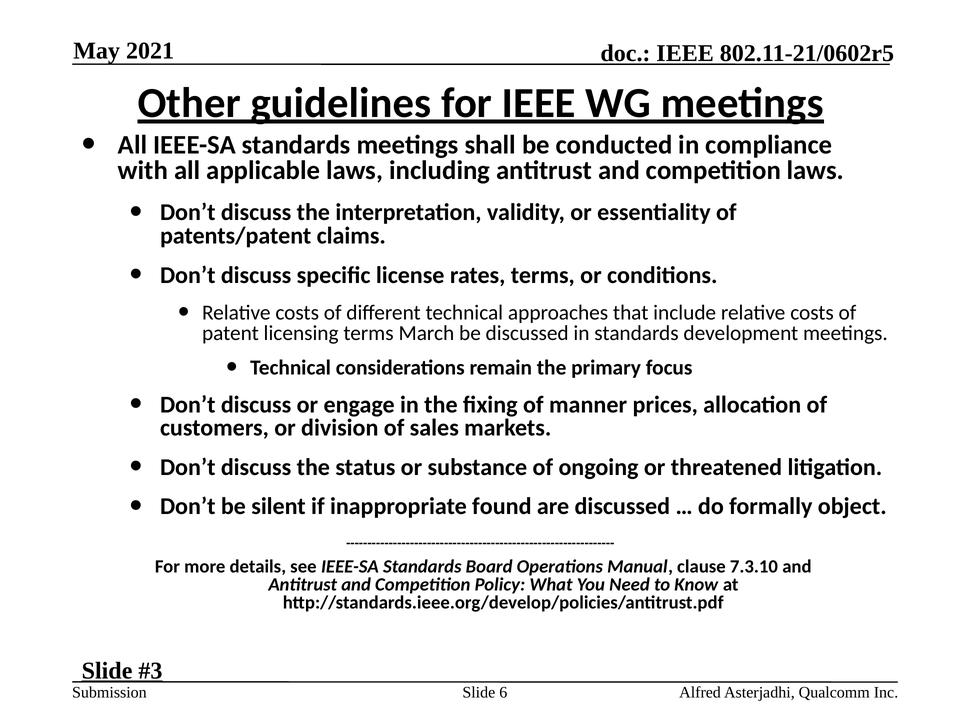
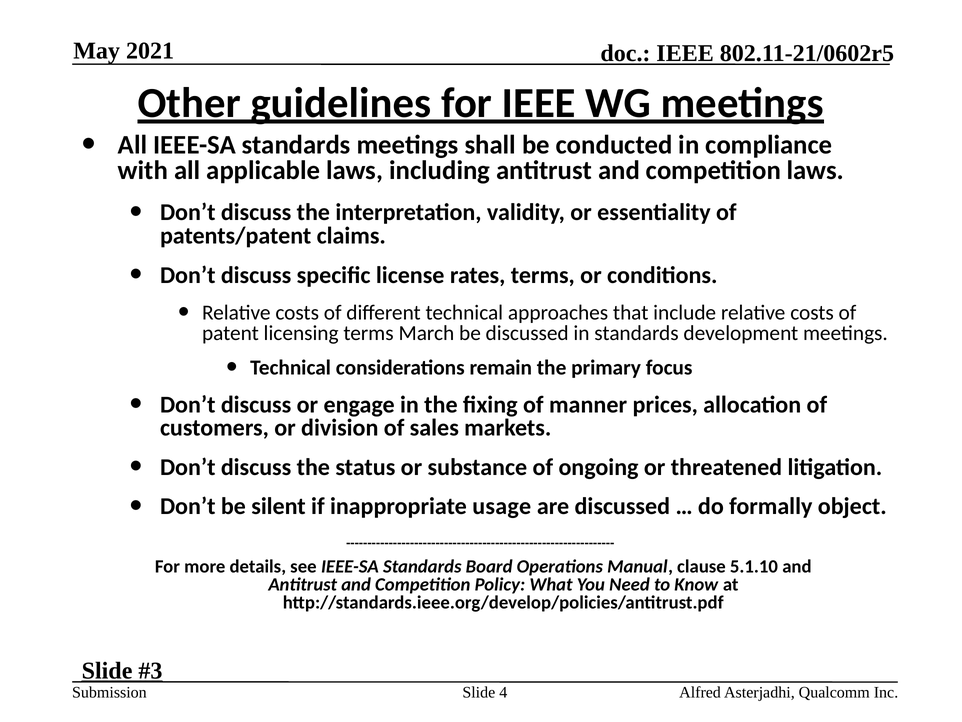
found: found -> usage (502, 506)
7.3.10: 7.3.10 -> 5.1.10 (754, 566)
6: 6 -> 4 (503, 692)
